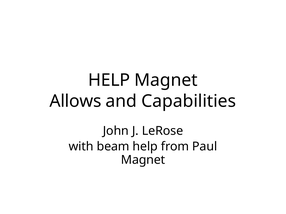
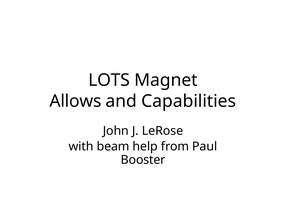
HELP: HELP -> LOTS (109, 80)
Magnet: Magnet -> Booster (143, 160)
